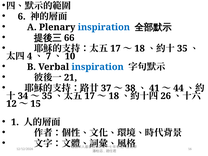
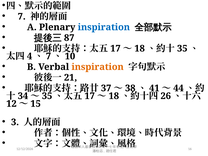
6: 6 -> 7 (22, 17)
66: 66 -> 87 (69, 38)
inspiration colour: blue -> orange (98, 67)
1: 1 -> 3 (15, 122)
